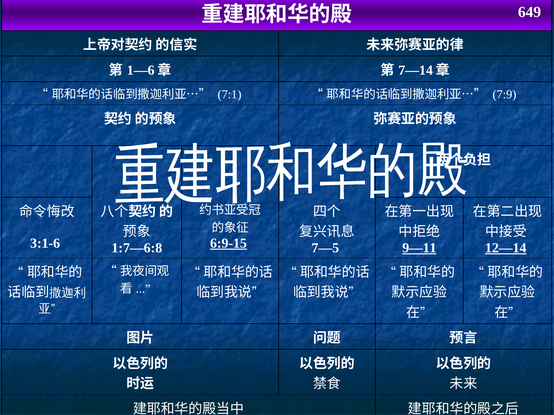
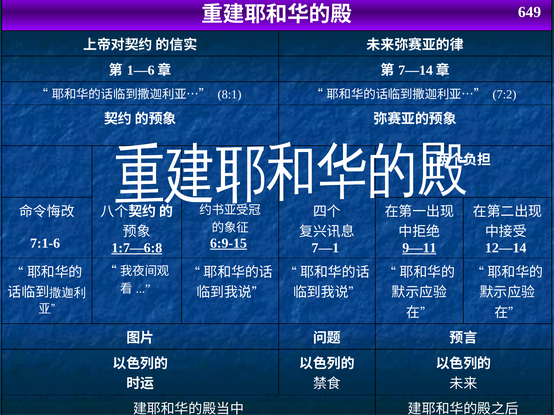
7:1: 7:1 -> 8:1 (230, 95)
7:9: 7:9 -> 7:2 (504, 95)
3:1-6: 3:1-6 -> 7:1-6 (45, 243)
1:7—6:8 underline: none -> present (137, 248)
7—5: 7—5 -> 7—1 (325, 248)
12—14 underline: present -> none (506, 248)
